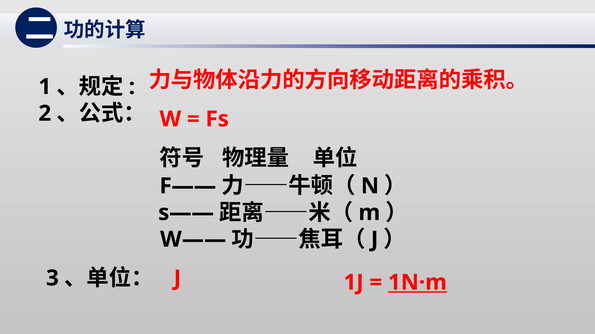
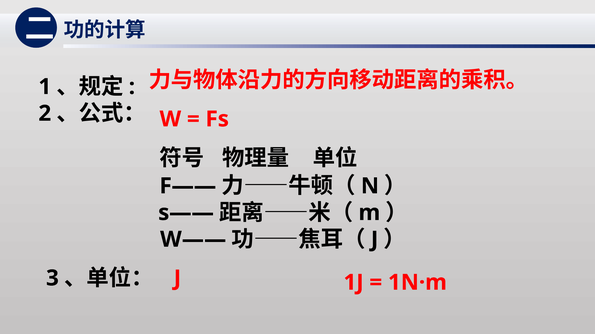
1N·m underline: present -> none (417, 283)
